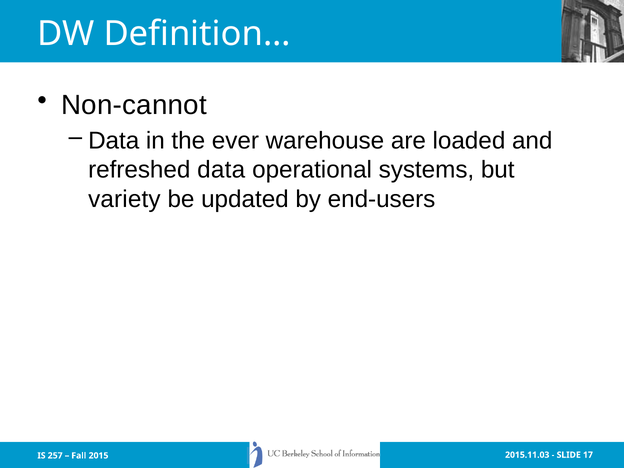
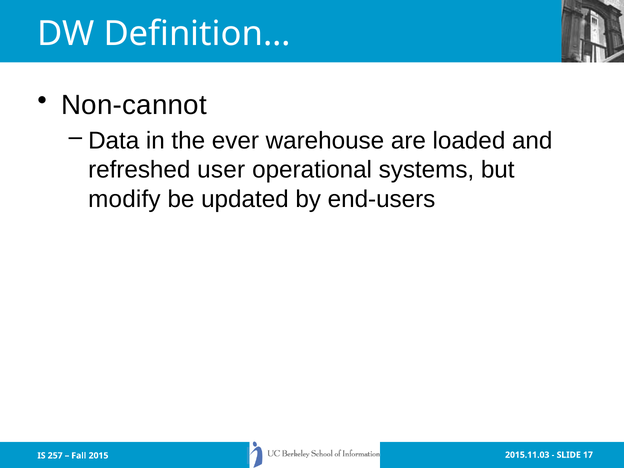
refreshed data: data -> user (221, 170)
variety: variety -> modify (124, 199)
